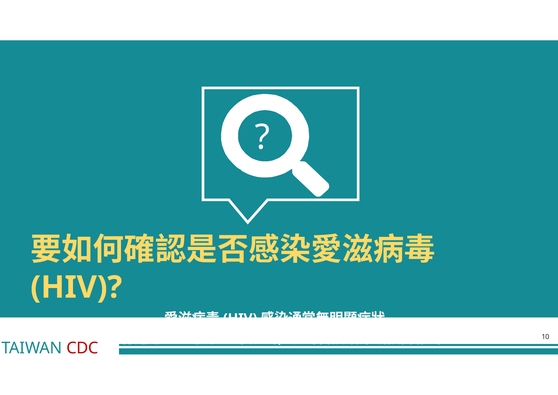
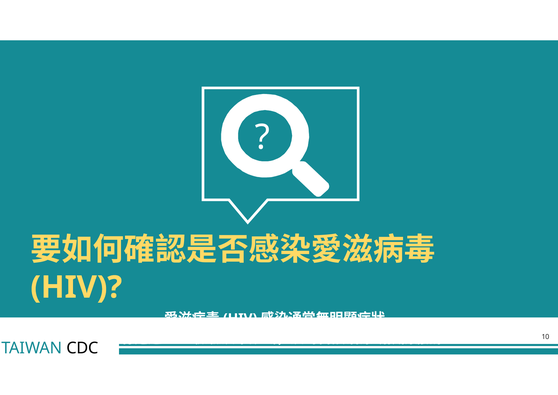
CDC colour: red -> black (82, 348)
